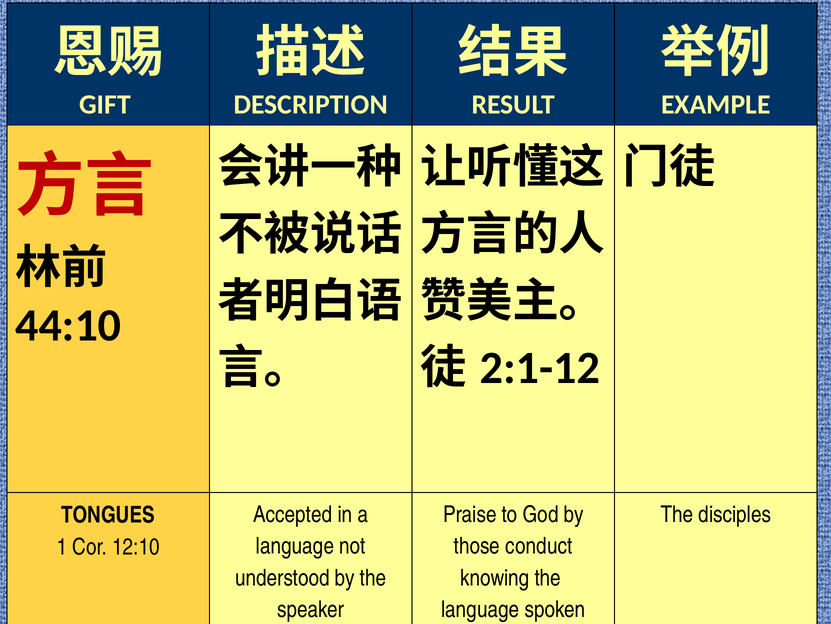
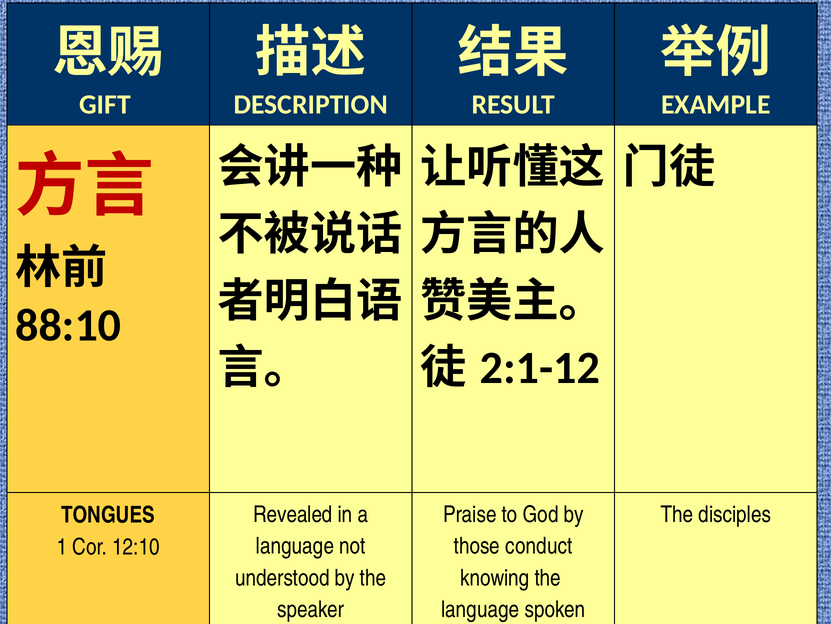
44:10: 44:10 -> 88:10 (68, 325)
Accepted: Accepted -> Revealed (293, 514)
